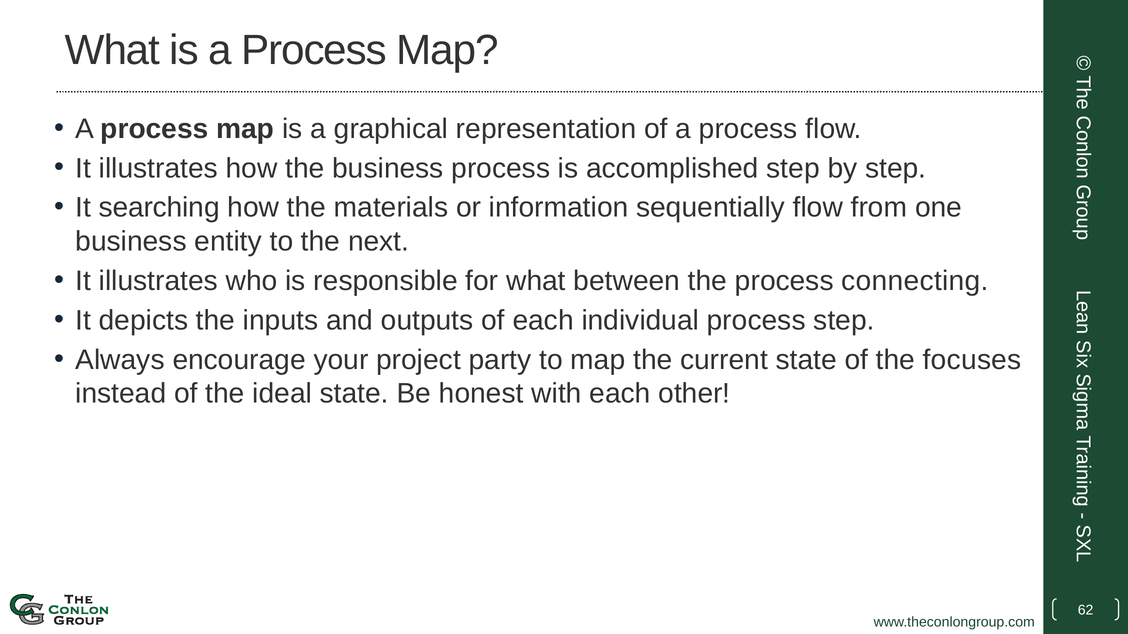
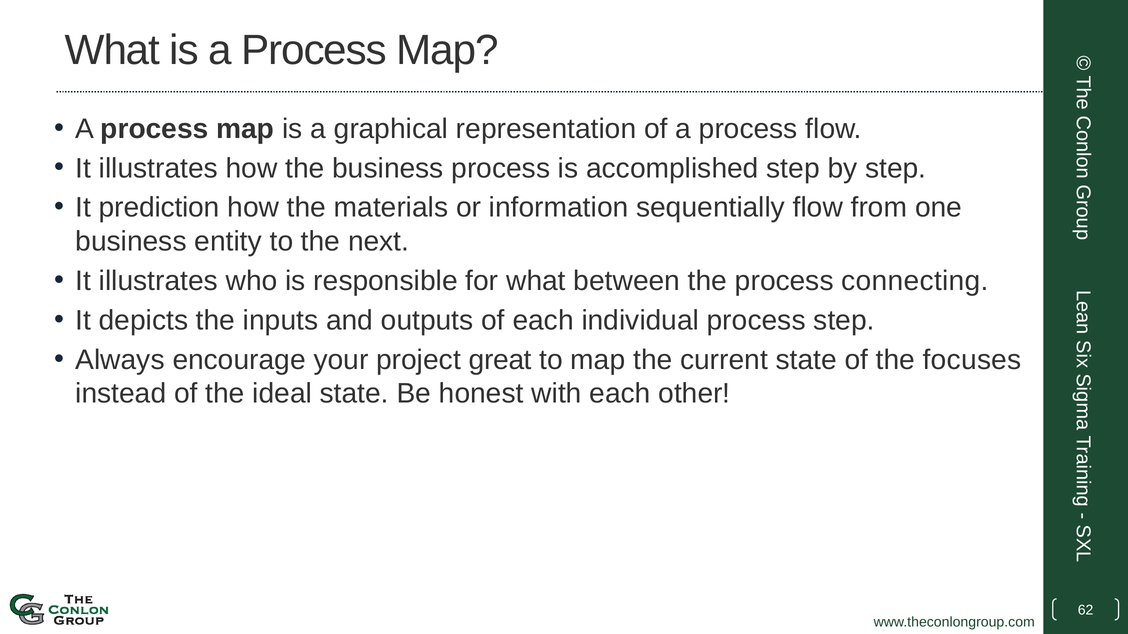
searching: searching -> prediction (159, 208)
party: party -> great (500, 360)
